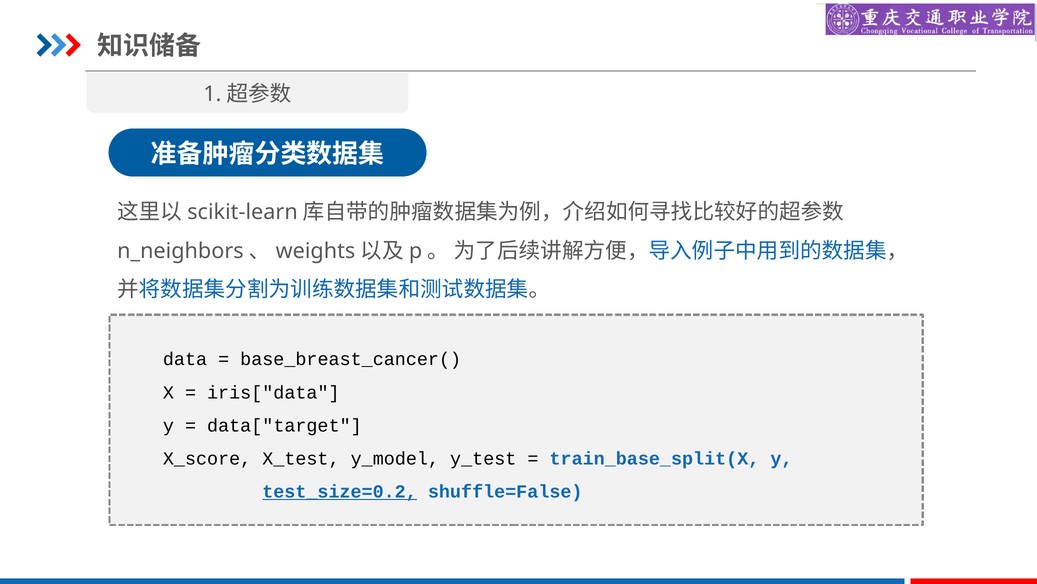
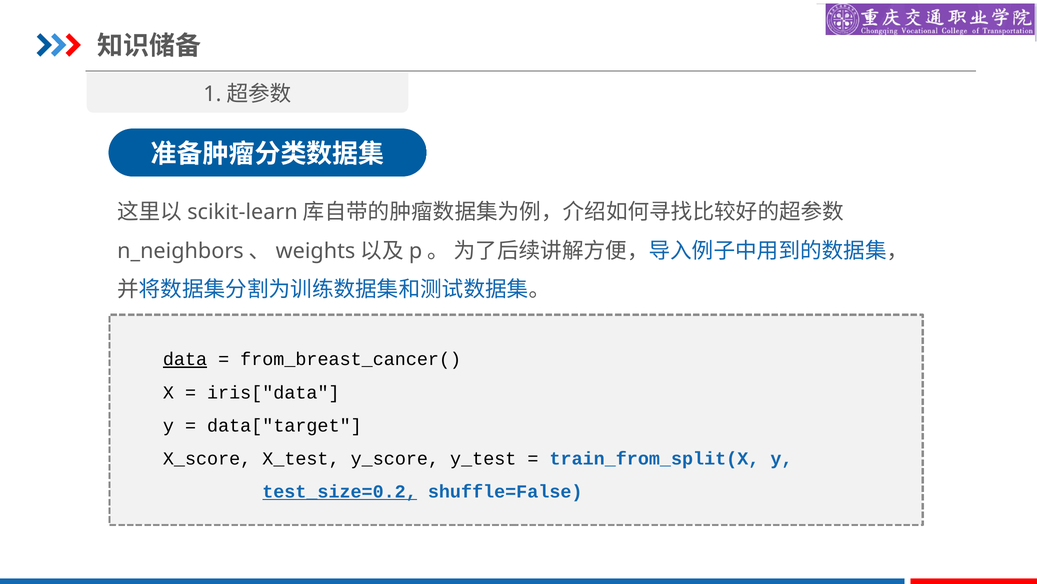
data underline: none -> present (185, 359)
base_breast_cancer(: base_breast_cancer( -> from_breast_cancer( (351, 359)
y_model: y_model -> y_score (395, 458)
train_base_split(X: train_base_split(X -> train_from_split(X (654, 458)
